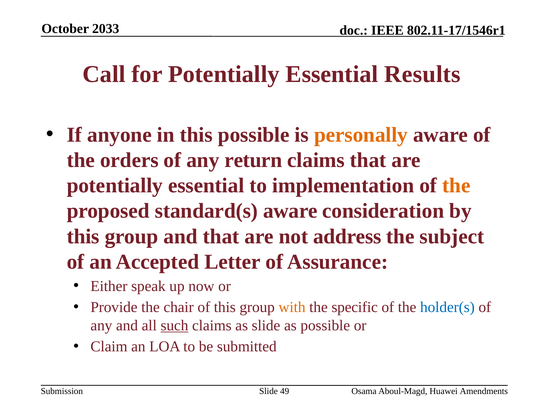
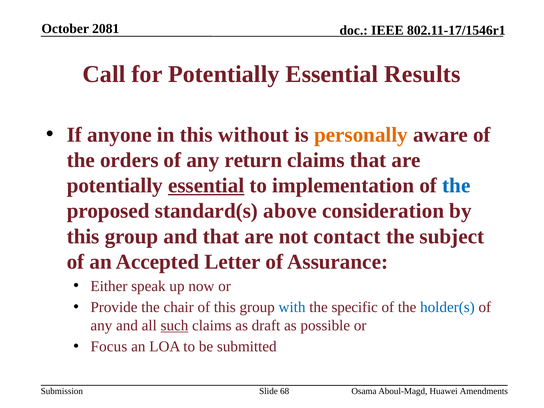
2033: 2033 -> 2081 (106, 29)
this possible: possible -> without (254, 135)
essential underline: none -> present (206, 186)
the colour: orange -> blue (456, 186)
standard(s aware: aware -> above (290, 211)
address: address -> contact (347, 236)
with colour: orange -> blue (292, 307)
as slide: slide -> draft (266, 325)
Claim: Claim -> Focus (109, 347)
49: 49 -> 68 (285, 391)
